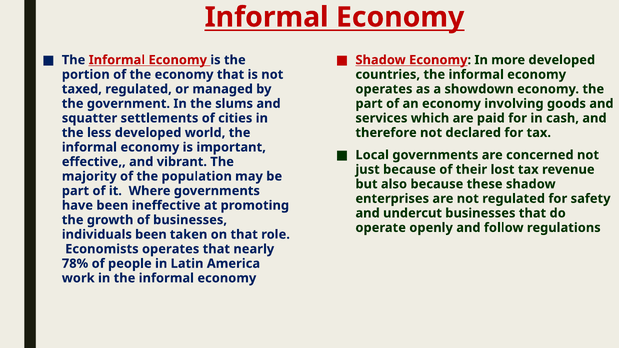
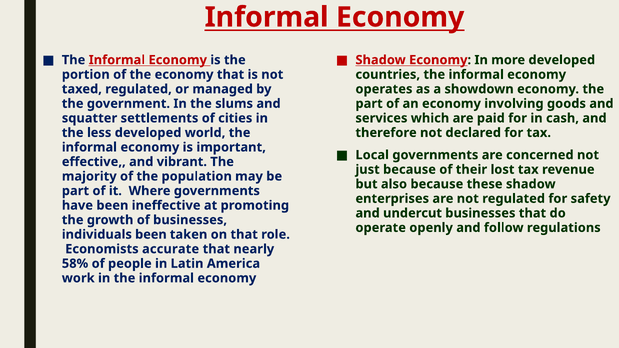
Economists operates: operates -> accurate (171, 249)
78%: 78% -> 58% (75, 264)
